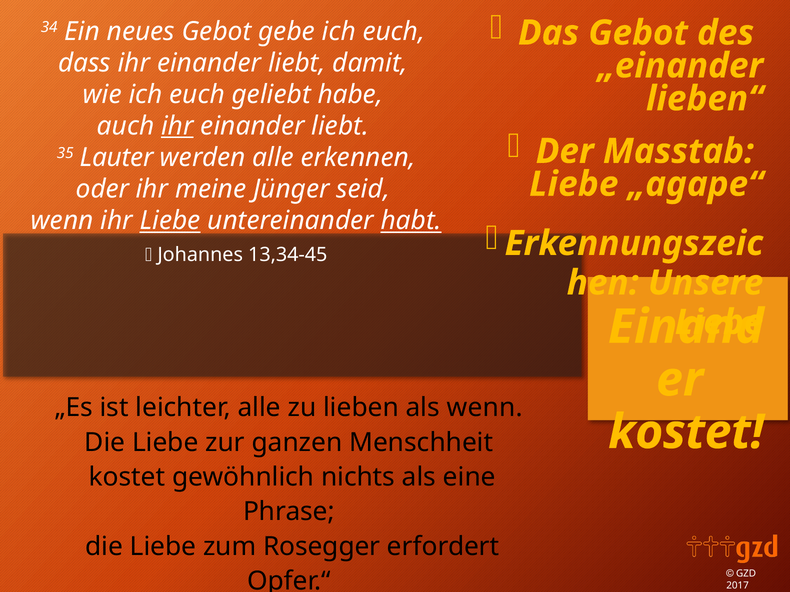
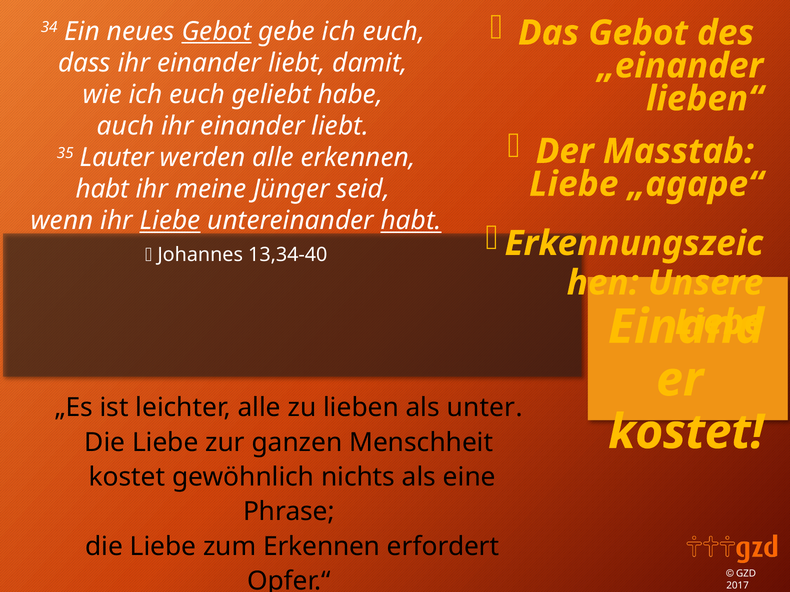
Gebot underline: none -> present (217, 31)
ihr underline: present -> none (177, 126)
oder: oder -> habt (103, 189)
13,34-45: 13,34-45 -> 13,34-40 (288, 255)
als wenn: wenn -> unter (485, 408)
zum Rosegger: Rosegger -> Erkennen (322, 547)
